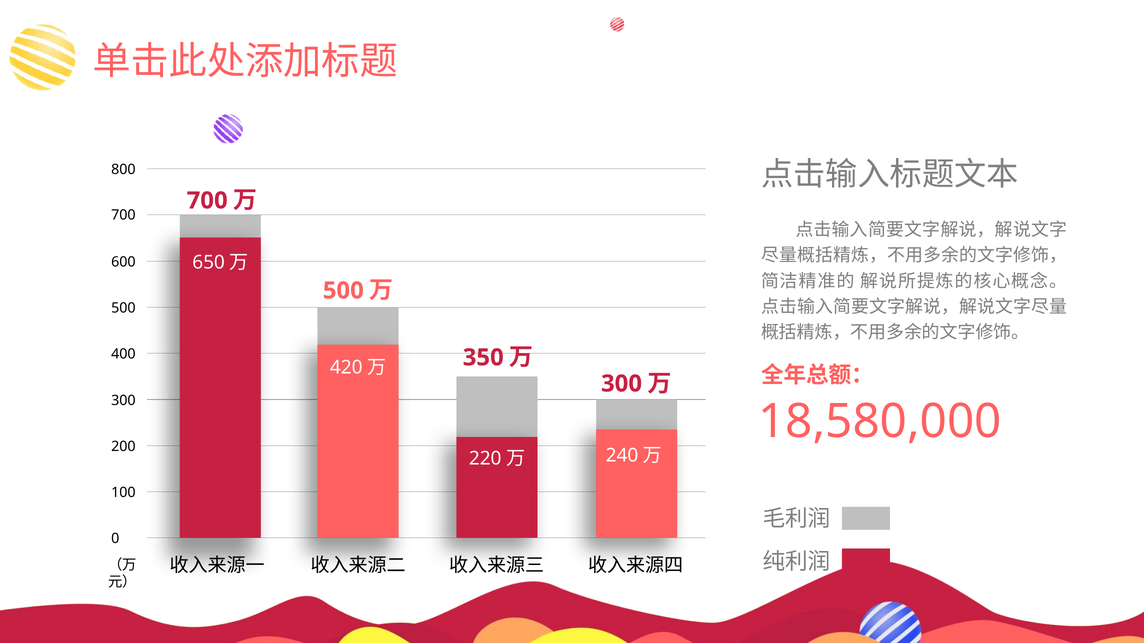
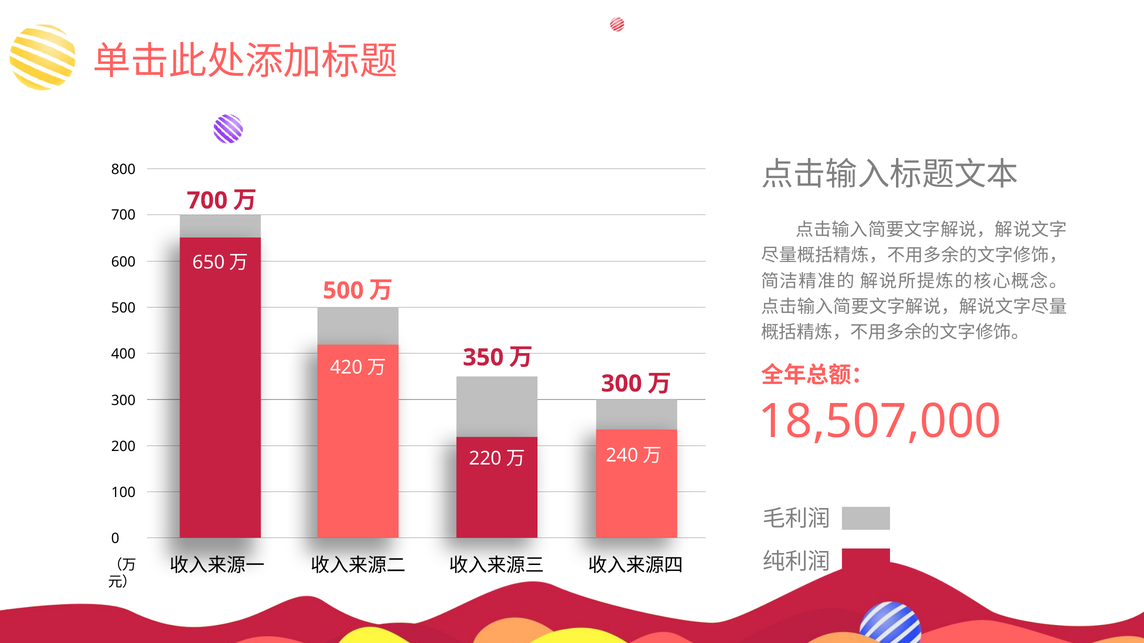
18,580,000: 18,580,000 -> 18,507,000 (880, 422)
